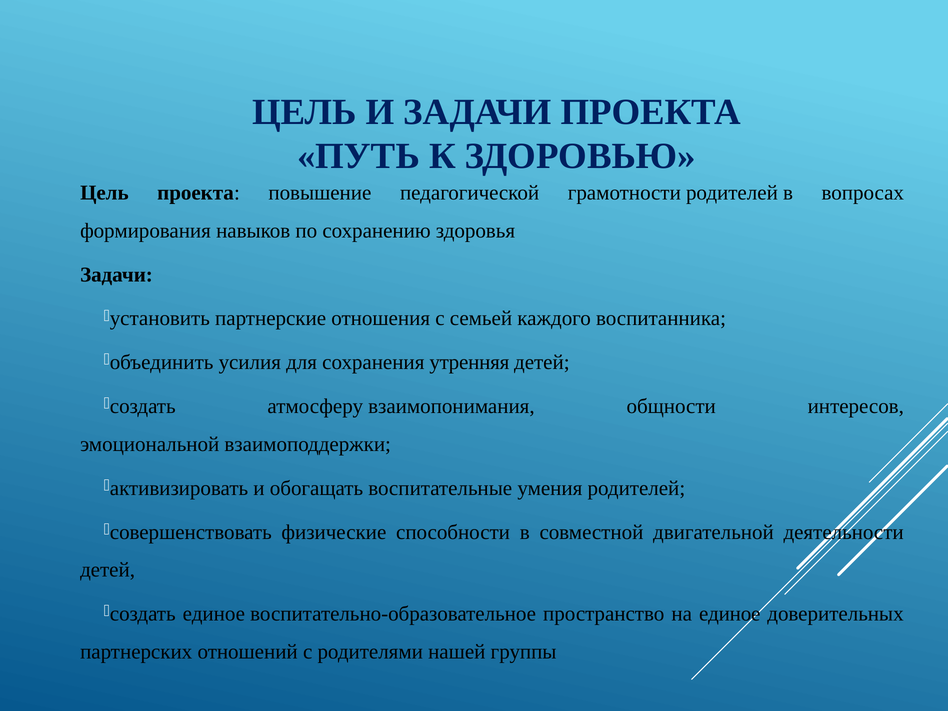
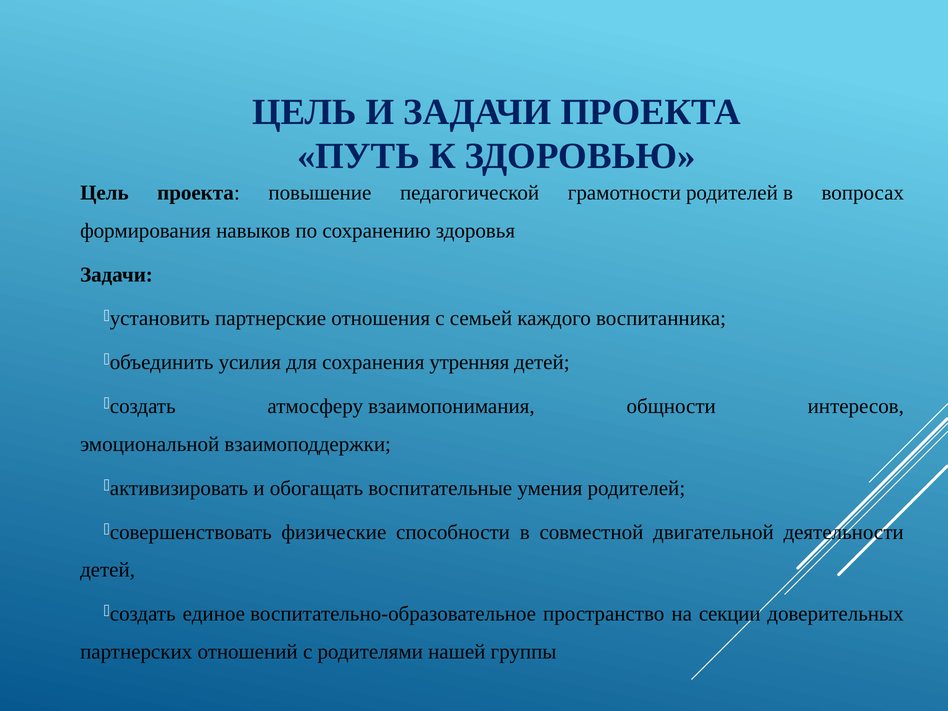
на единое: единое -> секции (730, 614)
